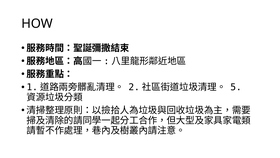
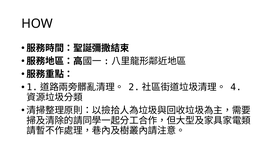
5: 5 -> 4 (236, 87)
